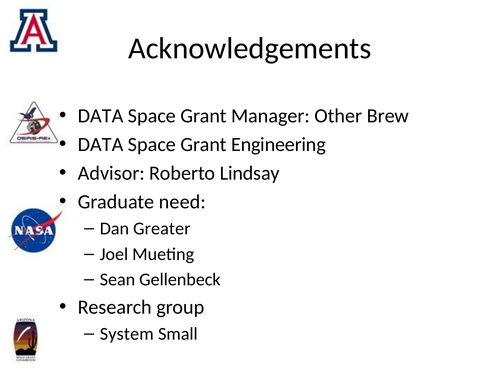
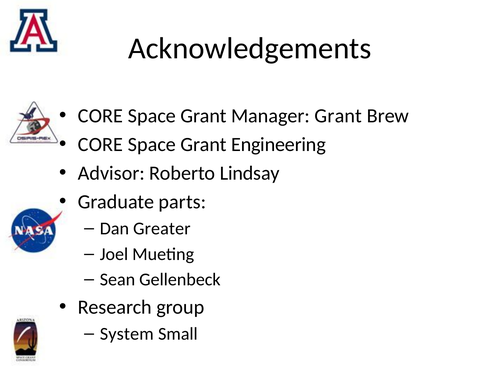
DATA: DATA -> CORE (101, 116)
Manager Other: Other -> Grant (338, 116)
DATA: DATA -> CORE (101, 145)
need: need -> parts (182, 202)
